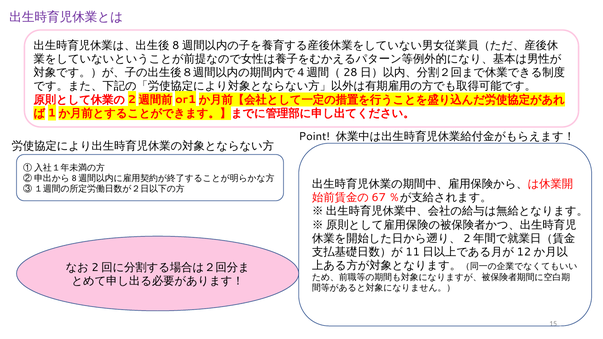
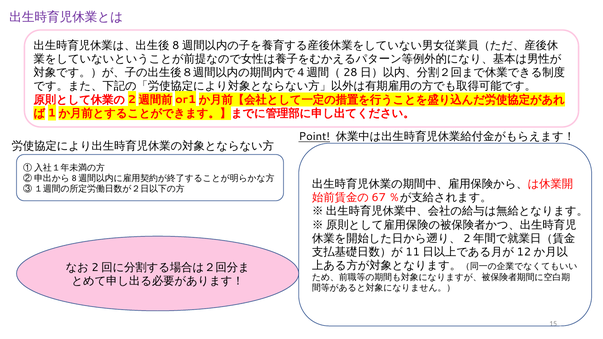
Point underline: none -> present (314, 137)
